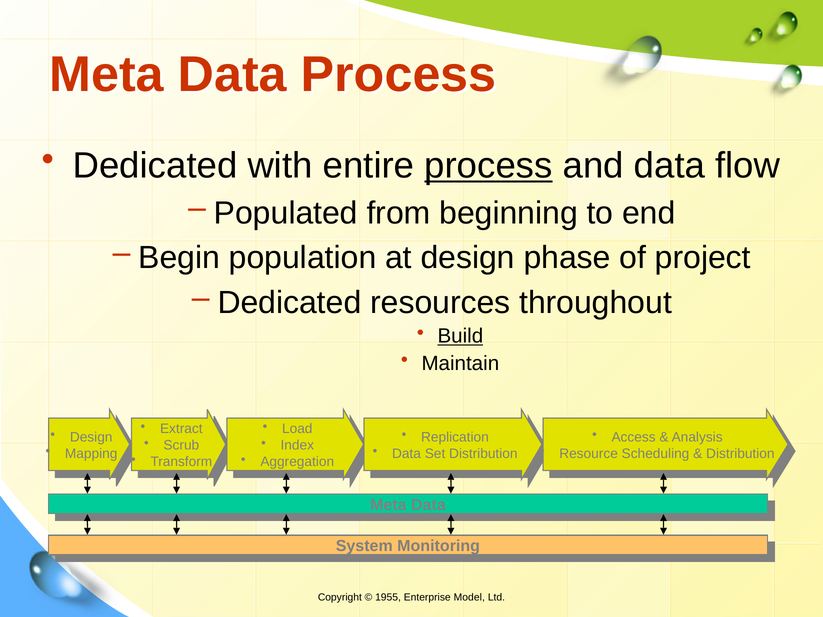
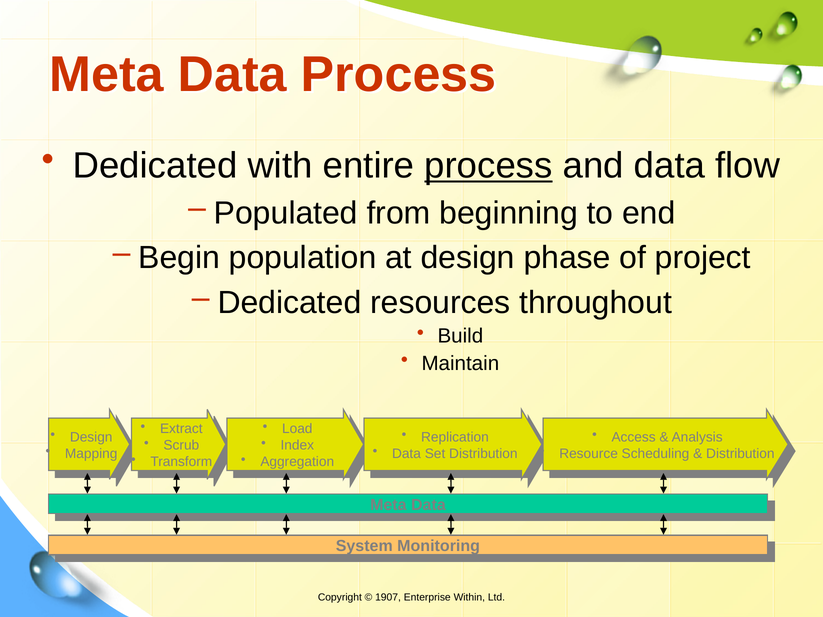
Build underline: present -> none (460, 336)
1955: 1955 -> 1907 (388, 597)
Model: Model -> Within (469, 597)
